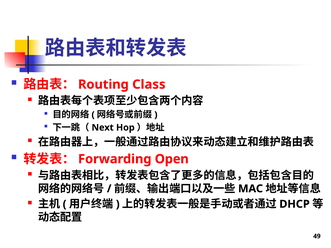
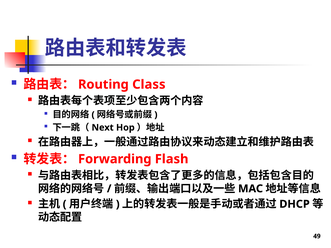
Open: Open -> Flash (172, 159)
